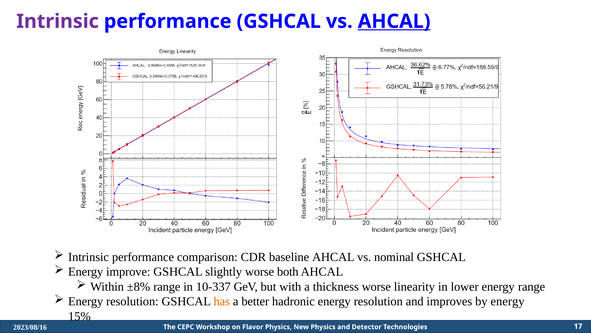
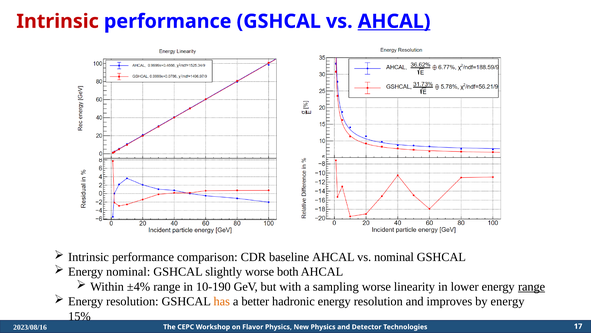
Intrinsic colour: purple -> red (58, 21)
Energy improve: improve -> nominal (128, 271)
±8%: ±8% -> ±4% (139, 286)
10-337: 10-337 -> 10-190 (213, 286)
thickness: thickness -> sampling (336, 286)
range underline: none -> present (532, 286)
